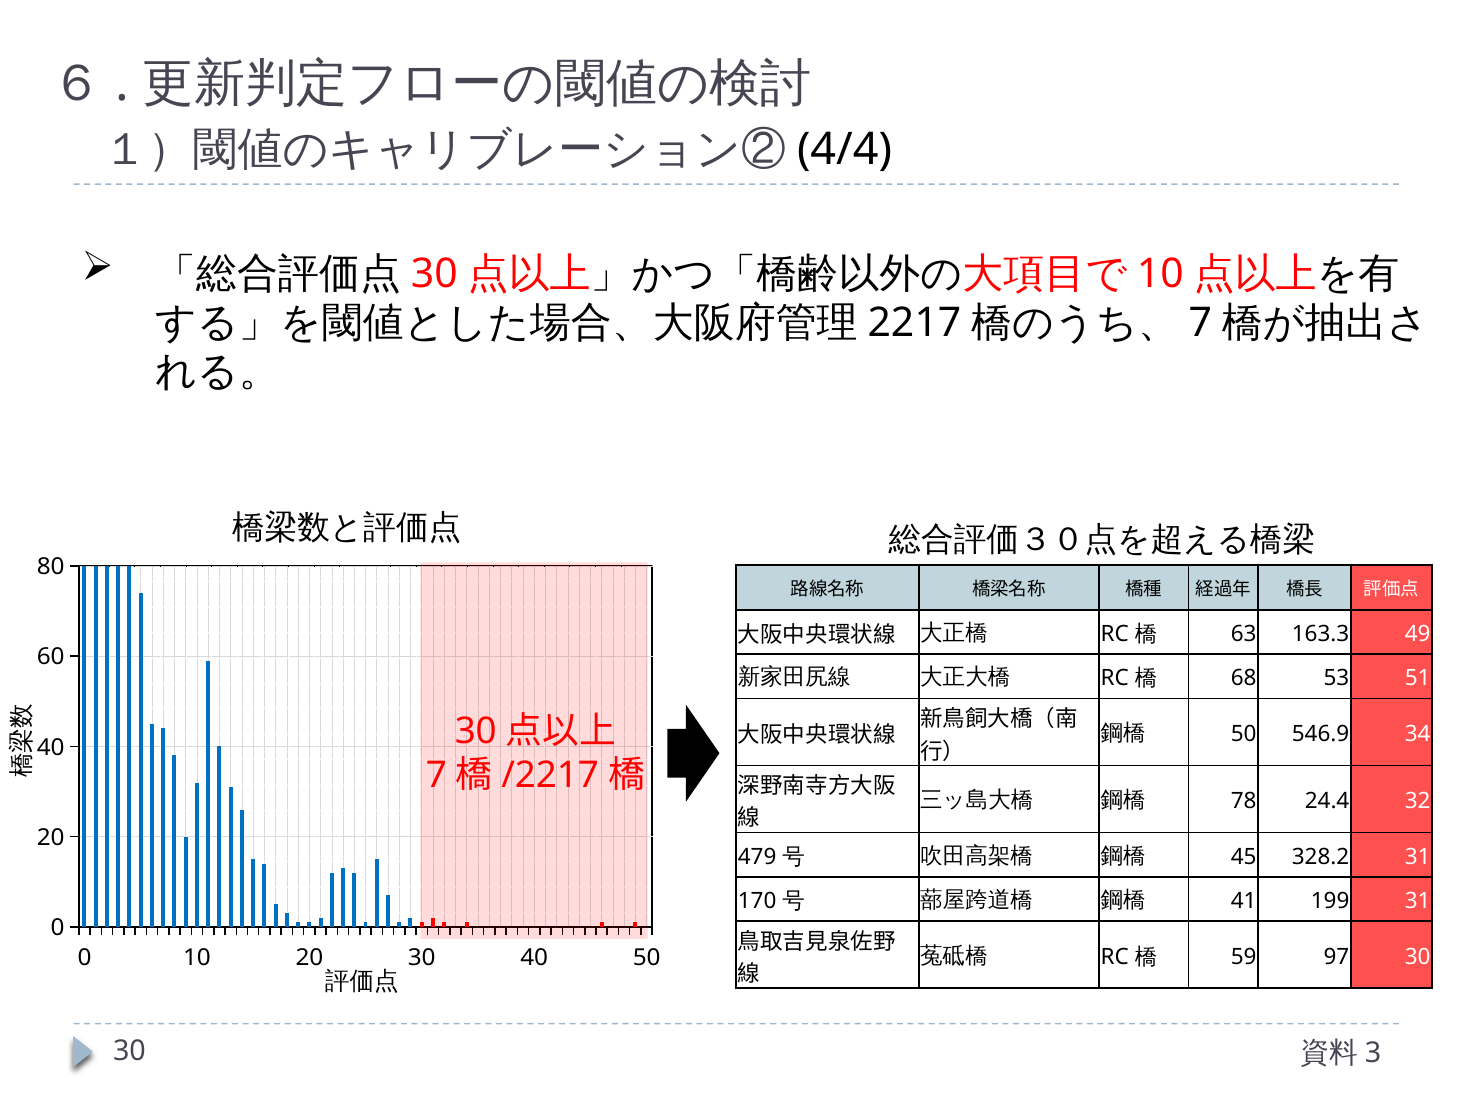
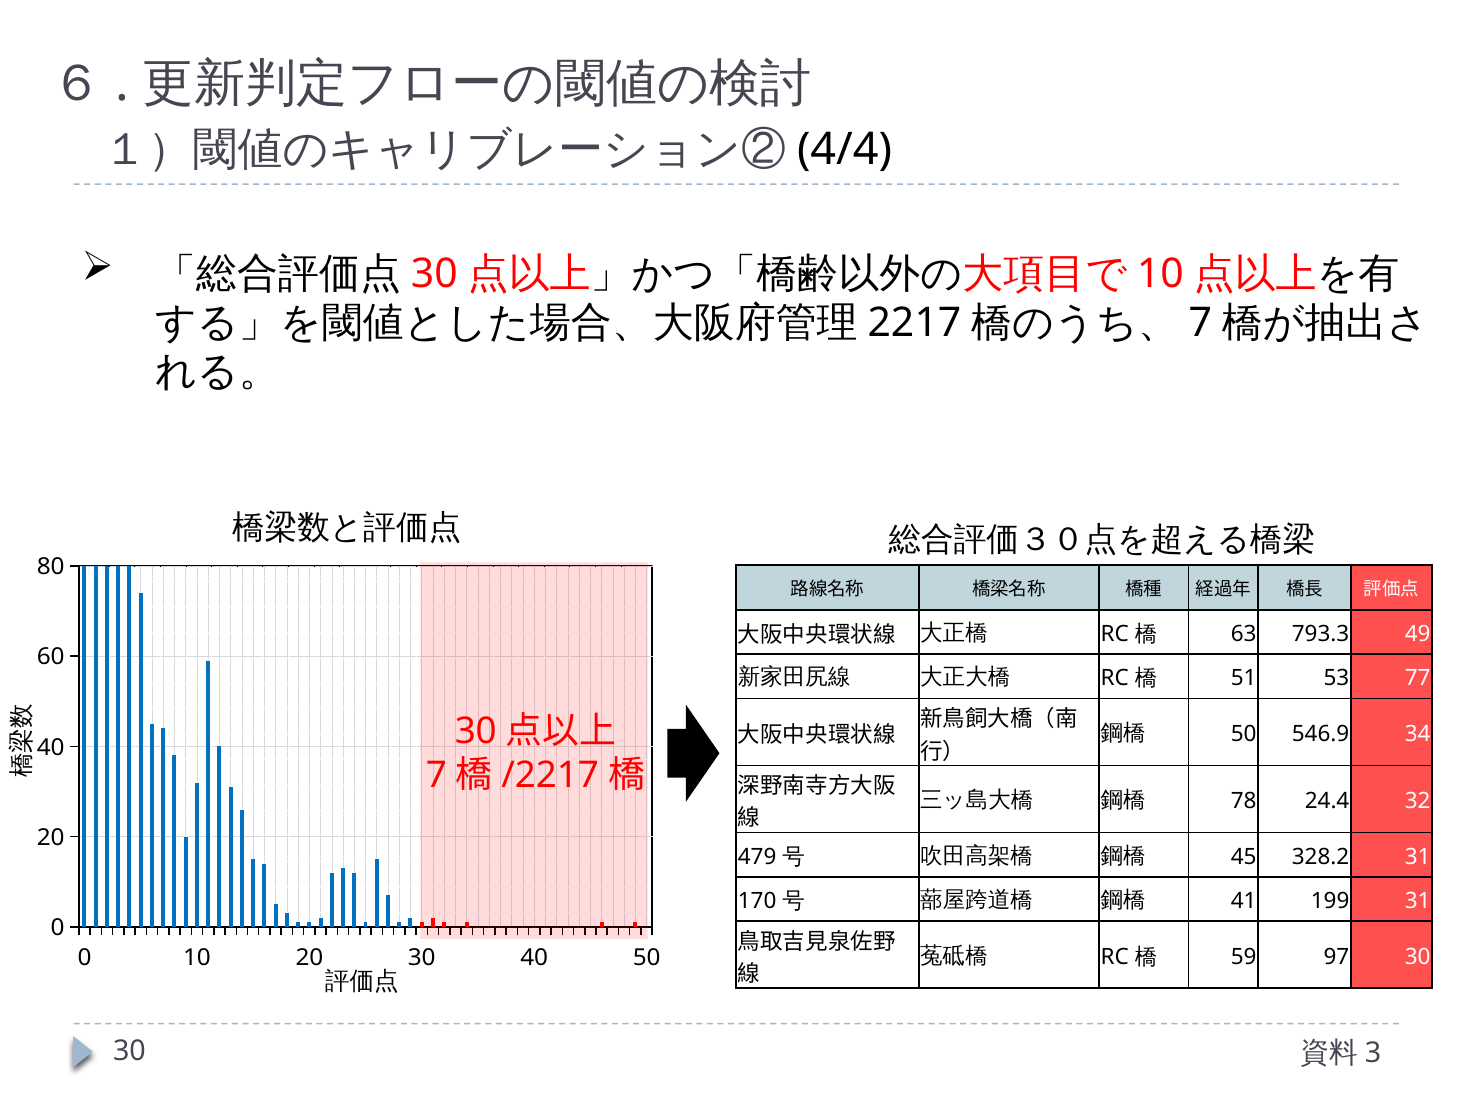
163.3: 163.3 -> 793.3 (1321, 634)
68: 68 -> 51 (1244, 678)
51: 51 -> 77 (1418, 678)
